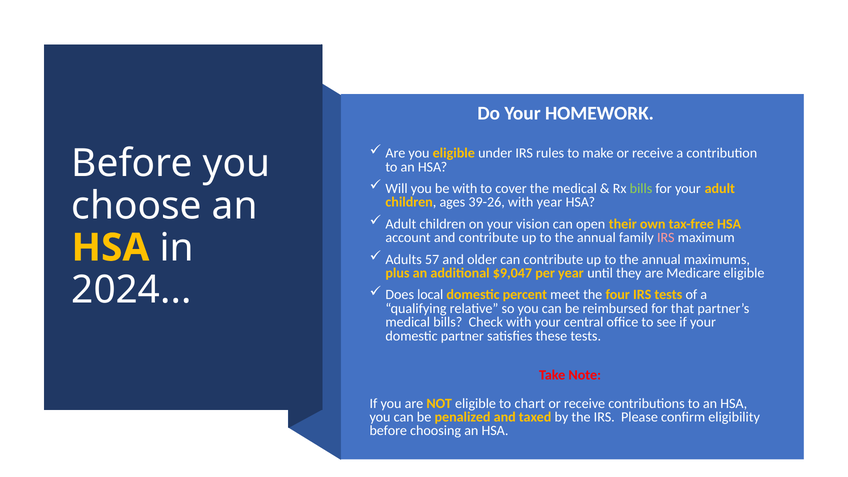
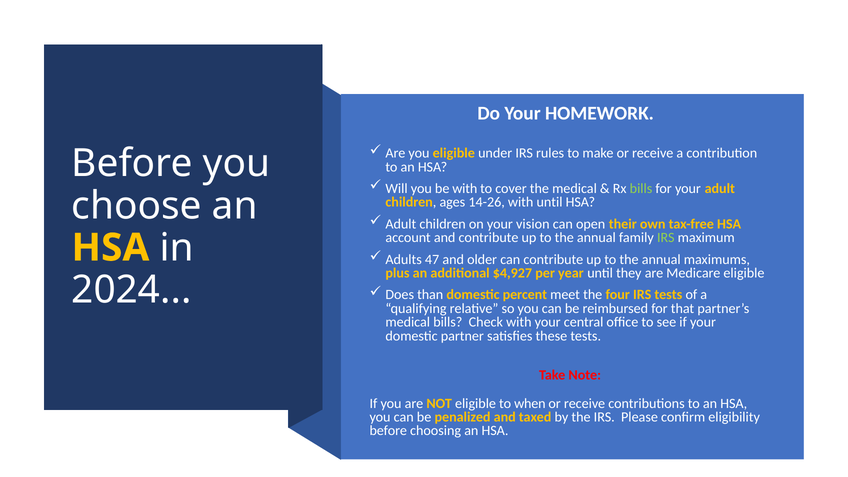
39-26: 39-26 -> 14-26 (487, 202)
with year: year -> until (550, 202)
IRS colour: pink -> light green (666, 238)
57: 57 -> 47 (432, 259)
$9,047: $9,047 -> $4,927 (512, 273)
local: local -> than (430, 295)
chart: chart -> when (530, 403)
